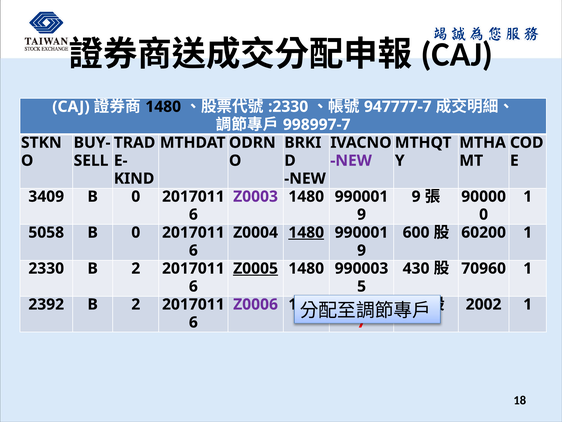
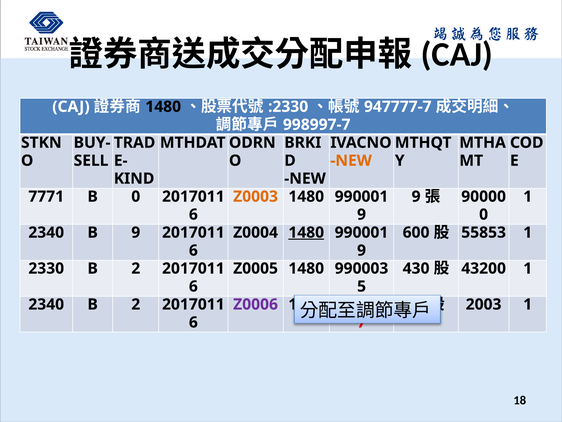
NEW colour: purple -> orange (351, 160)
3409: 3409 -> 7771 (46, 196)
Z0003 colour: purple -> orange (256, 196)
5058: 5058 -> 2340 (46, 232)
0: 0 -> 9 (136, 232)
60200: 60200 -> 55853 (484, 232)
Z0005 underline: present -> none (256, 268)
70960: 70960 -> 43200 (484, 268)
2392: 2392 -> 2340 (46, 304)
2002: 2002 -> 2003 (484, 304)
